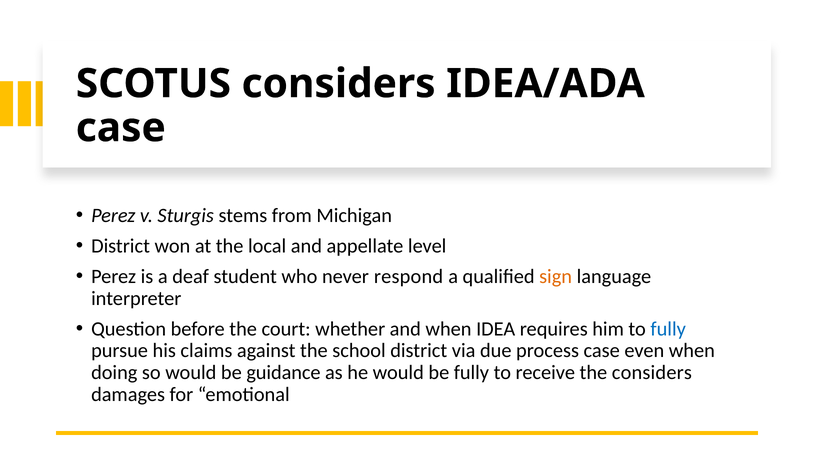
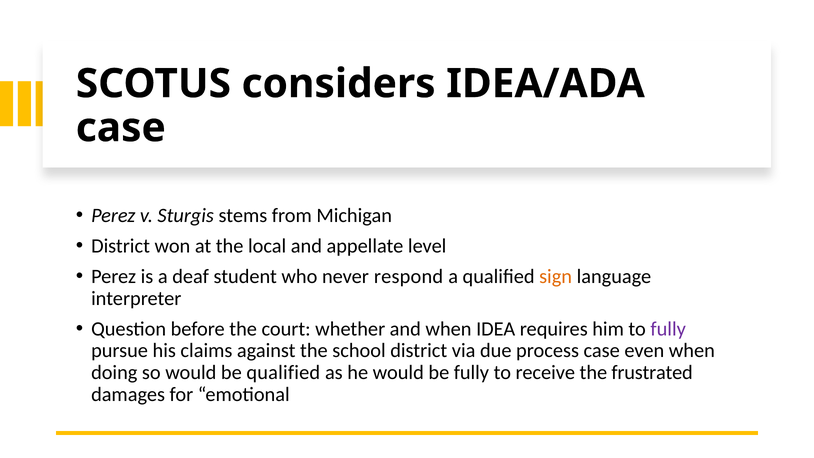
fully colour: blue -> purple (668, 329)
be guidance: guidance -> qualified (283, 373)
the considers: considers -> frustrated (652, 373)
